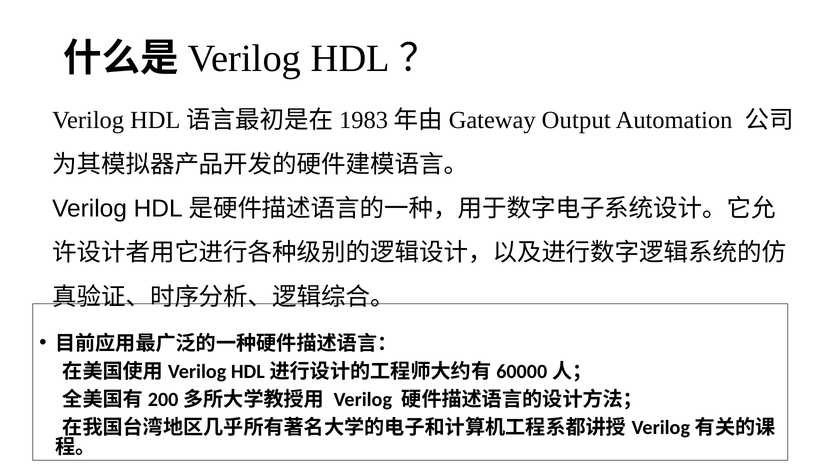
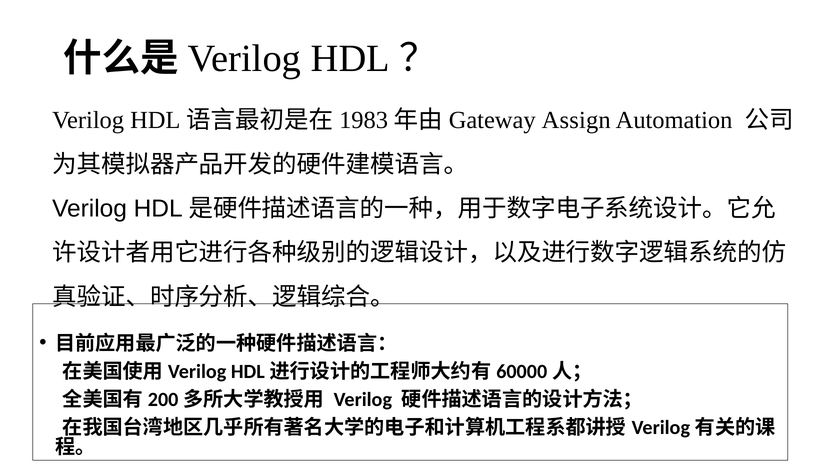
Output: Output -> Assign (576, 120)
